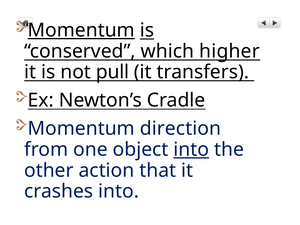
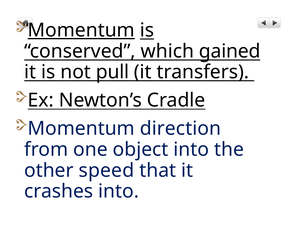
higher: higher -> gained (230, 51)
into underline: present -> none (191, 149)
action: action -> speed (106, 170)
